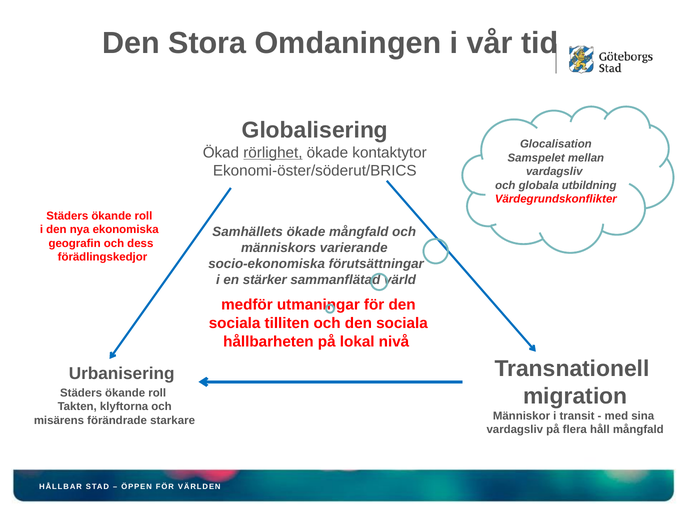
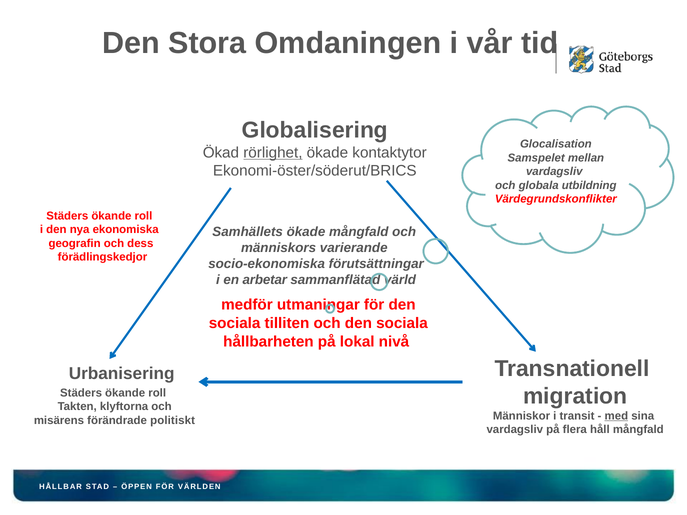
stärker: stärker -> arbetar (265, 280)
med underline: none -> present (616, 416)
starkare: starkare -> politiskt (173, 421)
